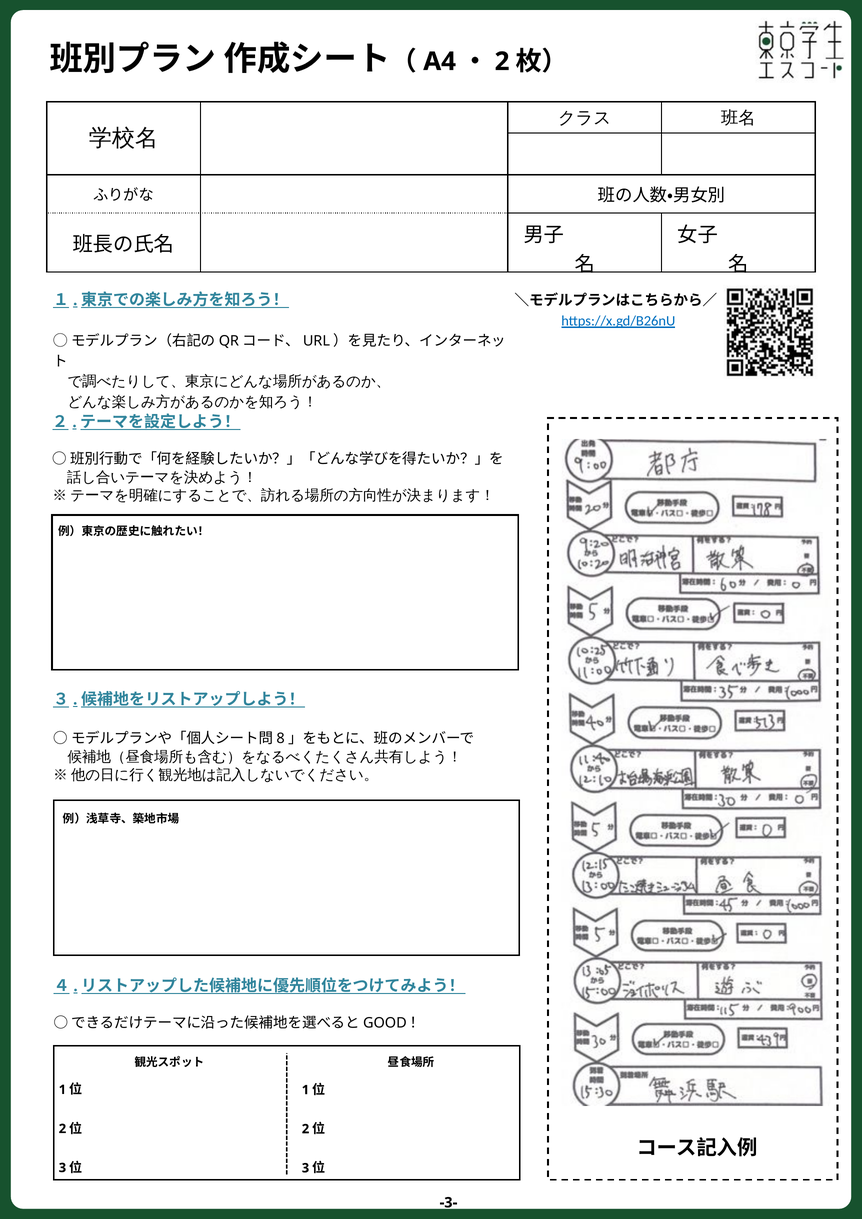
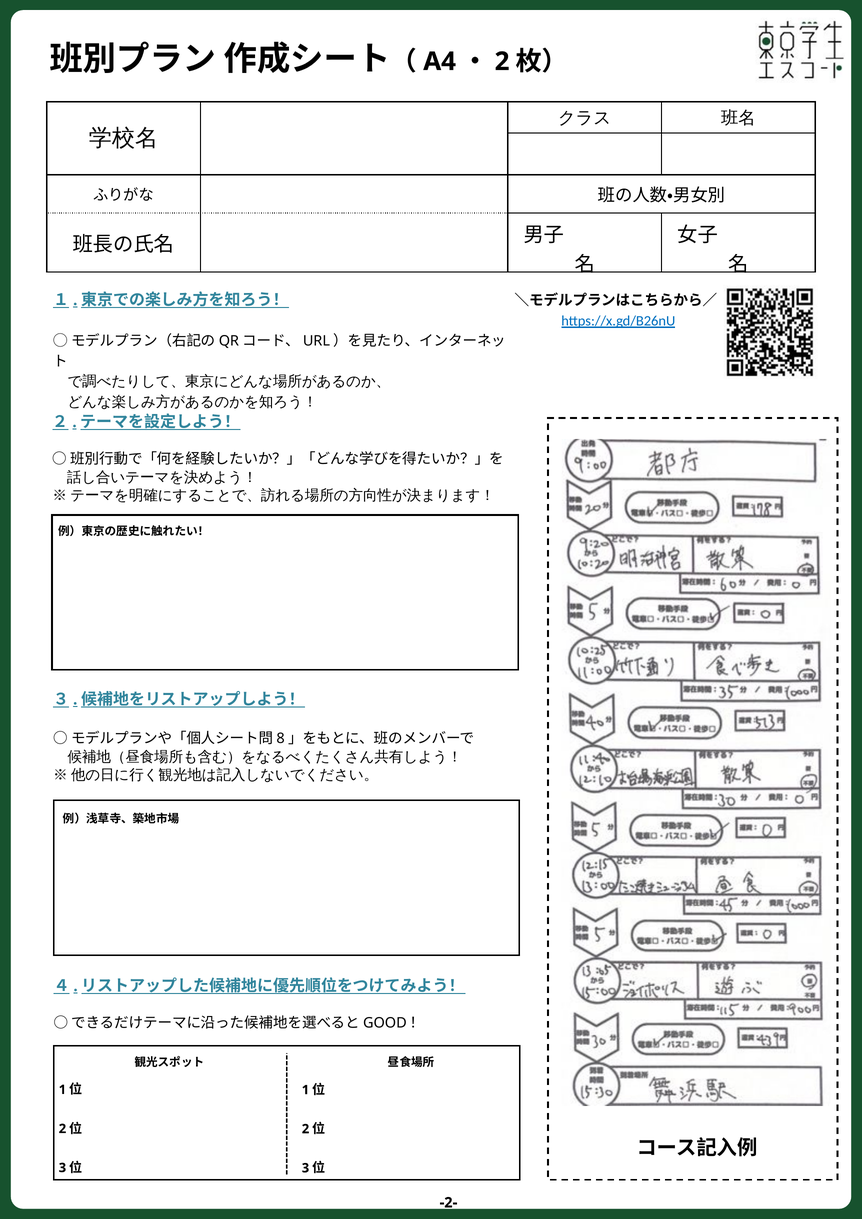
-3-: -3- -> -2- (448, 1203)
